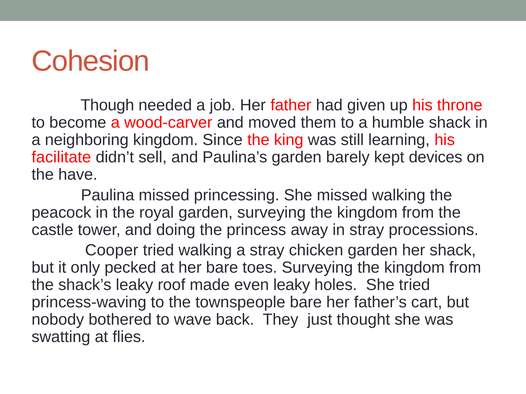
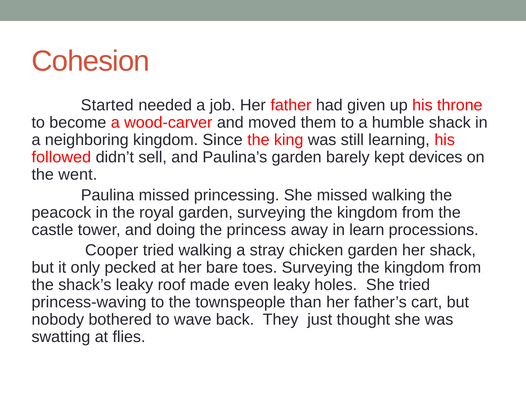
Though: Though -> Started (107, 105)
facilitate: facilitate -> followed (61, 158)
have: have -> went (78, 175)
in stray: stray -> learn (367, 230)
townspeople bare: bare -> than (306, 303)
